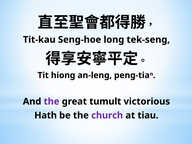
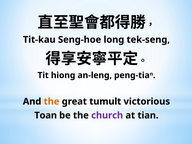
the colour: purple -> orange (52, 101)
Hath: Hath -> Toan (46, 115)
tiau: tiau -> tian (148, 115)
